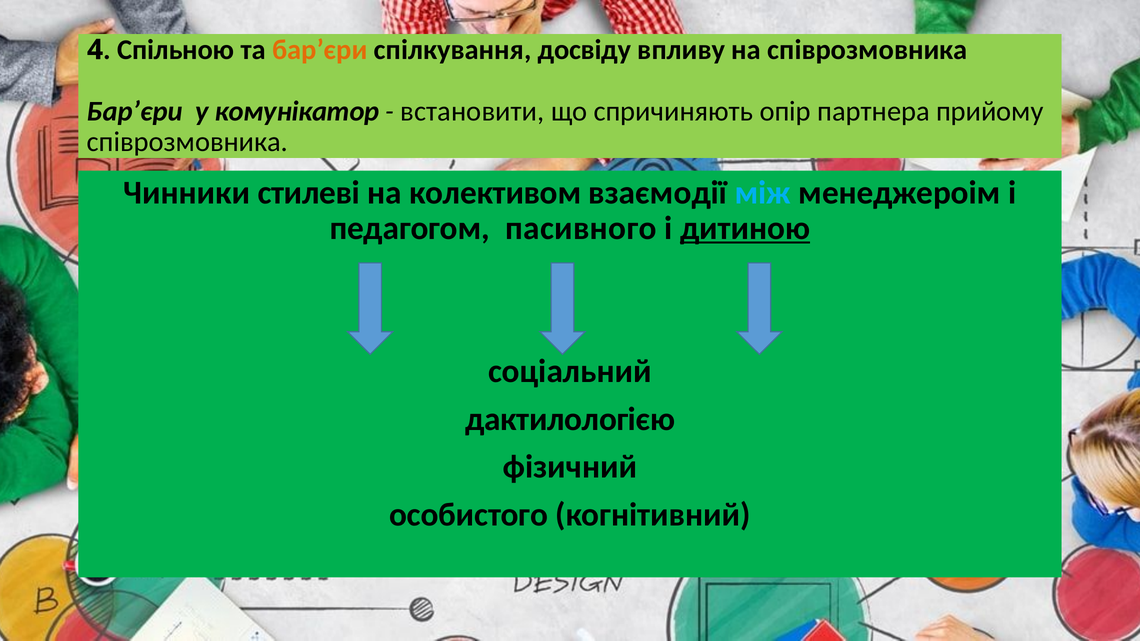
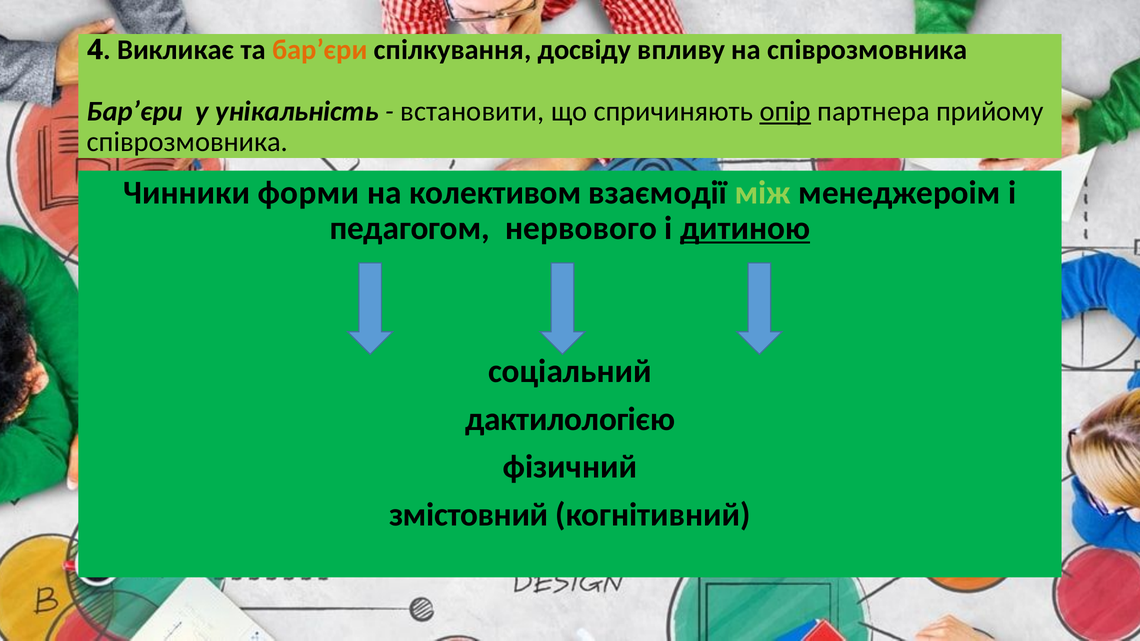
Спільною: Спільною -> Викликає (176, 50)
комунікатор: комунікатор -> унікальність (297, 111)
опір underline: none -> present (785, 111)
стилеві: стилеві -> форми (308, 193)
між colour: light blue -> light green (763, 193)
пасивного: пасивного -> нервового (581, 229)
особистого: особистого -> змістовний (469, 515)
